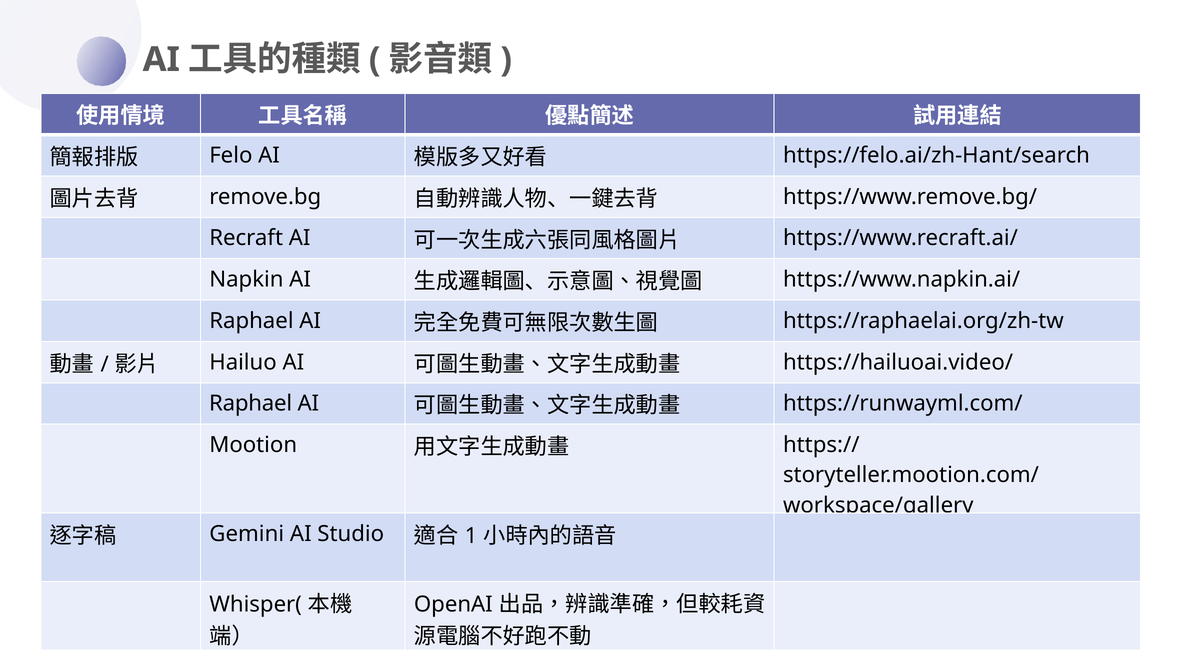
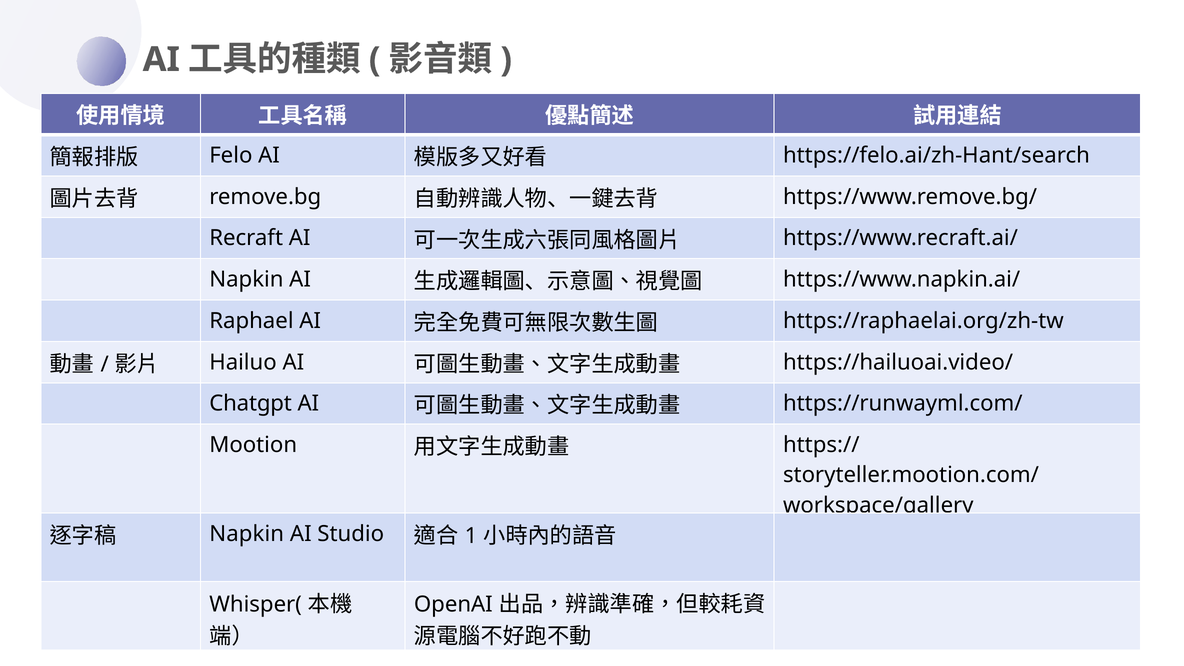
Raphael: Raphael -> Chatgpt (251, 404)
Gemini: Gemini -> Napkin (247, 534)
